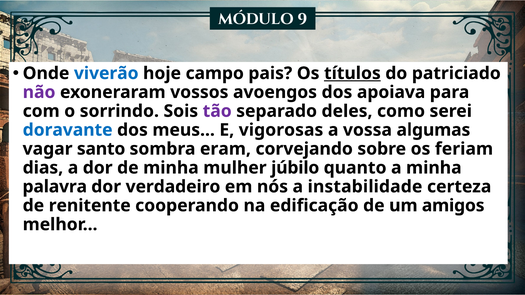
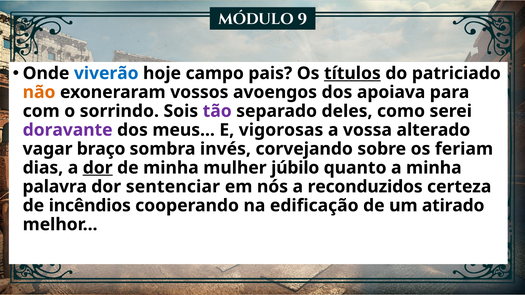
não colour: purple -> orange (39, 92)
doravante colour: blue -> purple (68, 130)
algumas: algumas -> alterado (433, 130)
santo: santo -> braço (101, 149)
eram: eram -> invés (225, 149)
dor underline: none -> present (98, 168)
verdadeiro: verdadeiro -> sentenciar (173, 187)
instabilidade: instabilidade -> reconduzidos (365, 187)
renitente: renitente -> incêndios (90, 206)
amigos: amigos -> atirado (453, 206)
